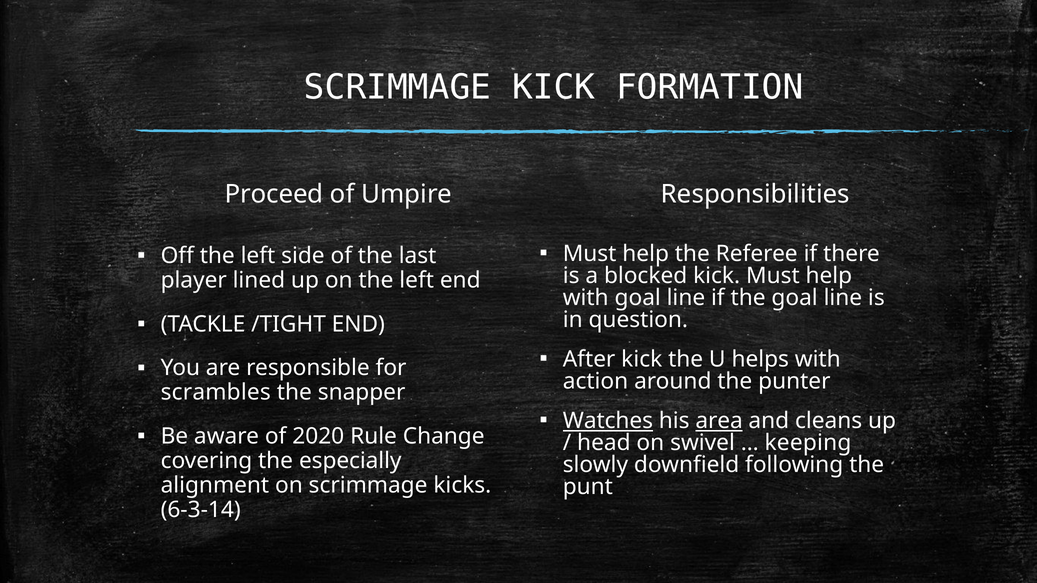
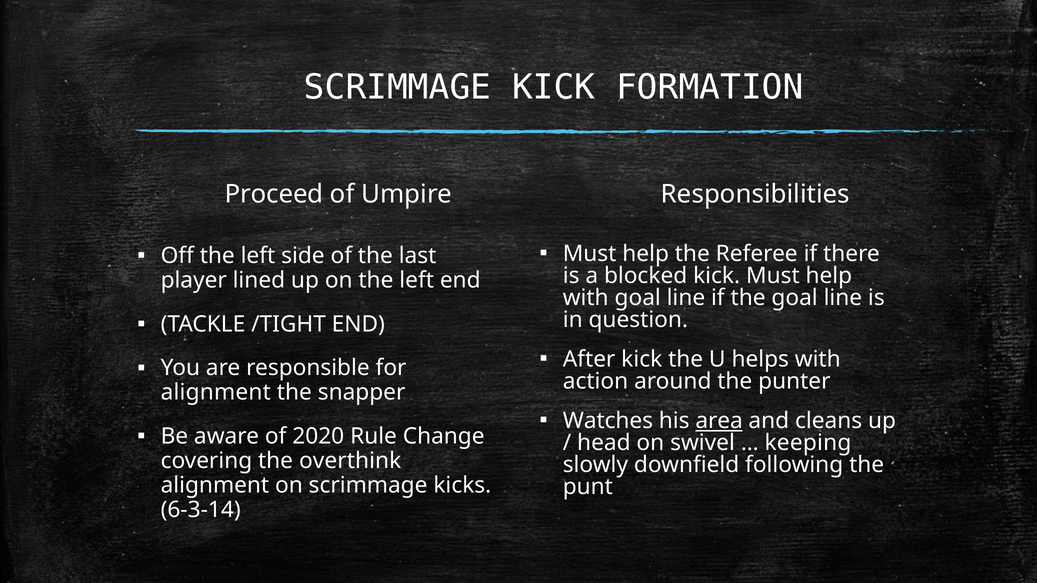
scrambles: scrambles -> alignment (216, 393)
Watches underline: present -> none (608, 421)
especially: especially -> overthink (350, 461)
